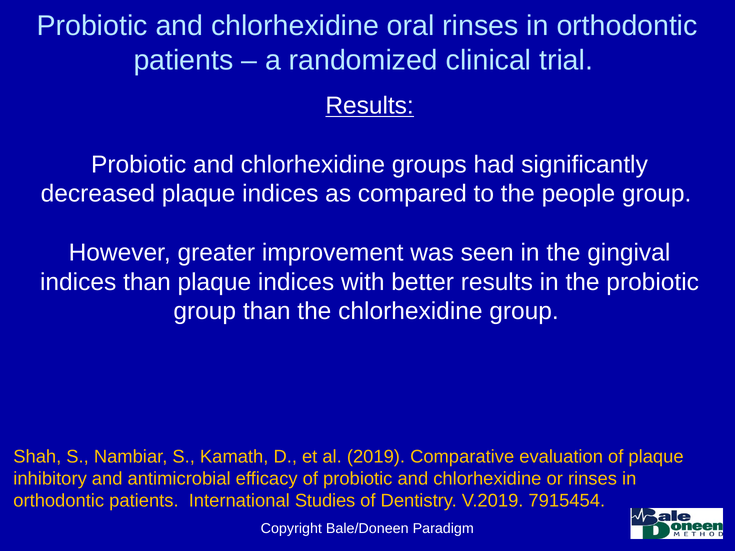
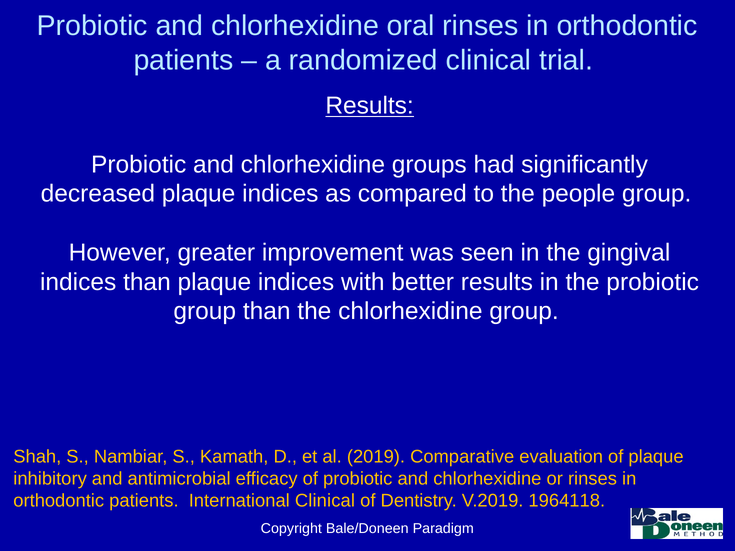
International Studies: Studies -> Clinical (325, 501)
7915454: 7915454 -> 1964118 (567, 501)
